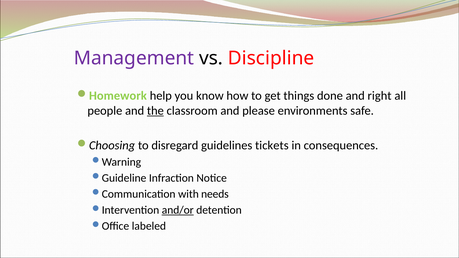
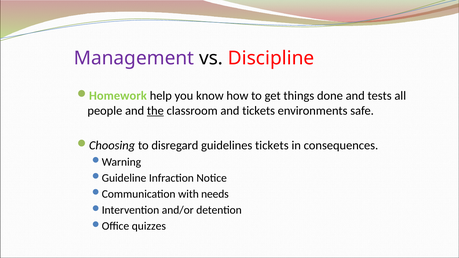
right: right -> tests (380, 96)
and please: please -> tickets (259, 111)
and/or underline: present -> none (178, 210)
labeled: labeled -> quizzes (149, 226)
